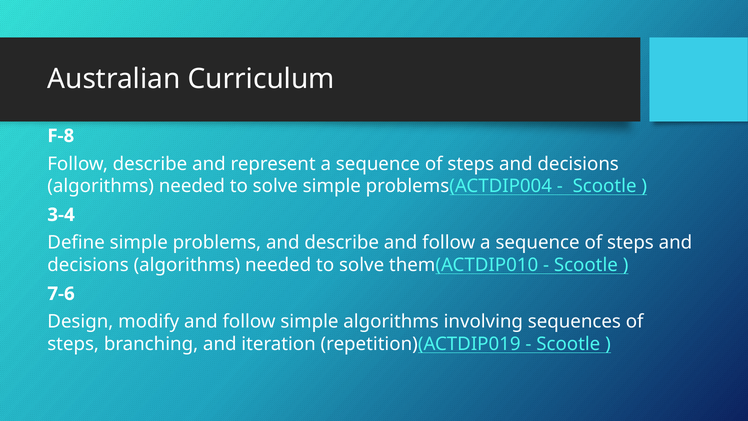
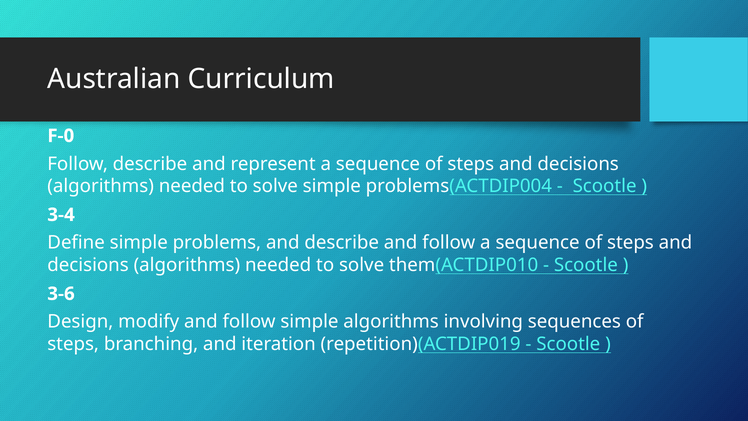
F-8: F-8 -> F-0 (61, 136)
7-6: 7-6 -> 3-6 (61, 294)
